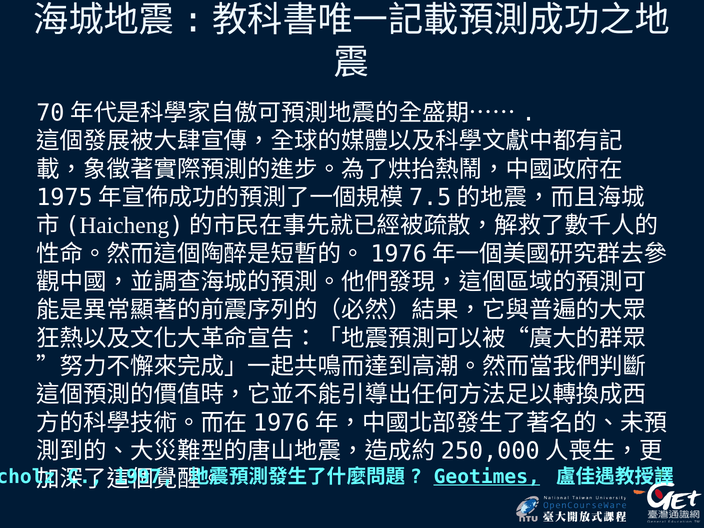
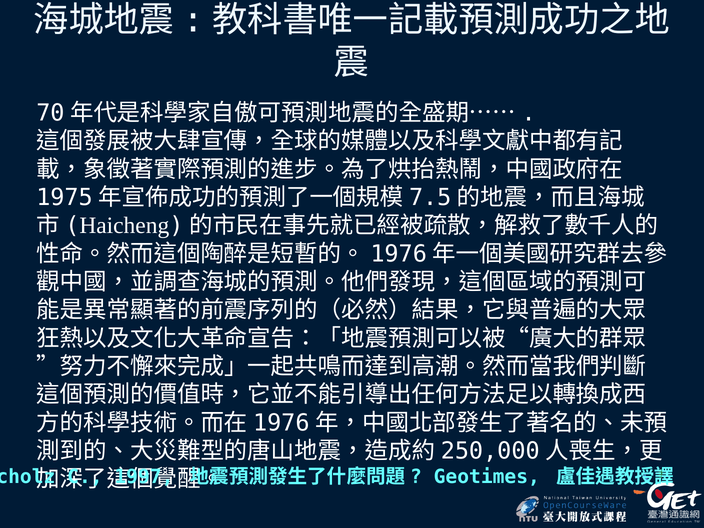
Geotimes underline: present -> none (487, 477)
